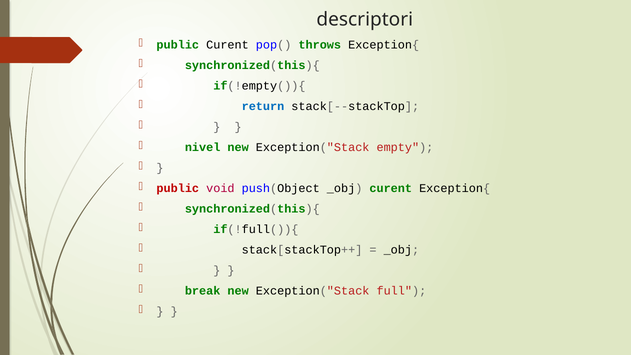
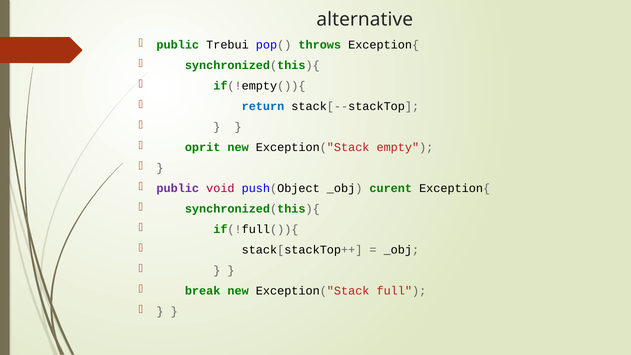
descriptori: descriptori -> alternative (365, 20)
public Curent: Curent -> Trebui (227, 45)
nivel: nivel -> oprit (203, 147)
public colour: red -> purple (178, 188)
